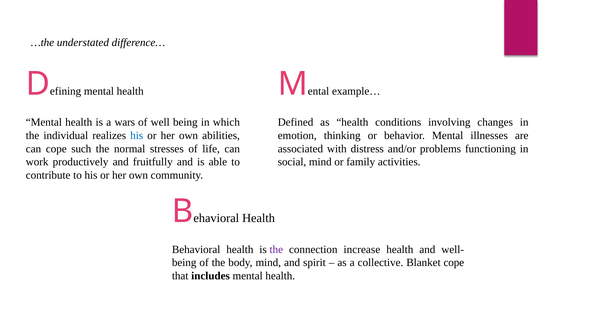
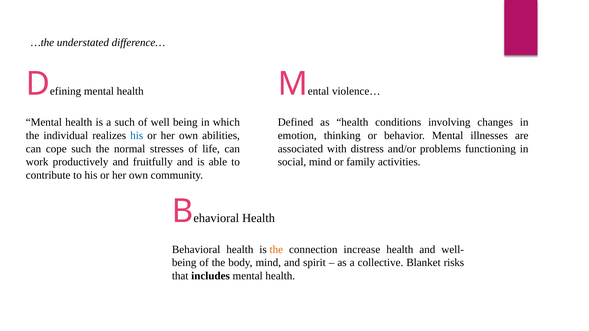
example…: example… -> violence… (356, 91)
a wars: wars -> such (125, 122)
the colour: purple -> orange (276, 250)
Blanket cope: cope -> risks (454, 263)
